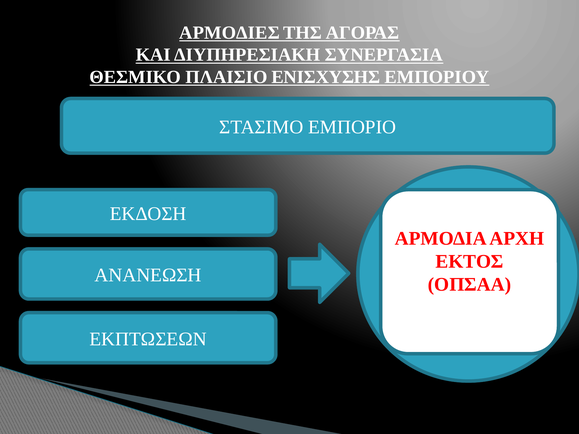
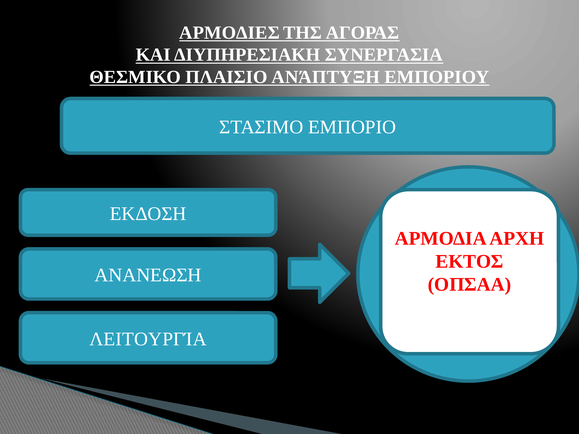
ΕΝΙΣΧΥΣΗΣ: ΕΝΙΣΧΥΣΗΣ -> ΑΝΆΠΤΥΞΗ (326, 77)
ΕΚΠΤΩΣΕΩΝ: ΕΚΠΤΩΣΕΩΝ -> ΛΕΙΤΟΥΡΓΊΑ (148, 339)
